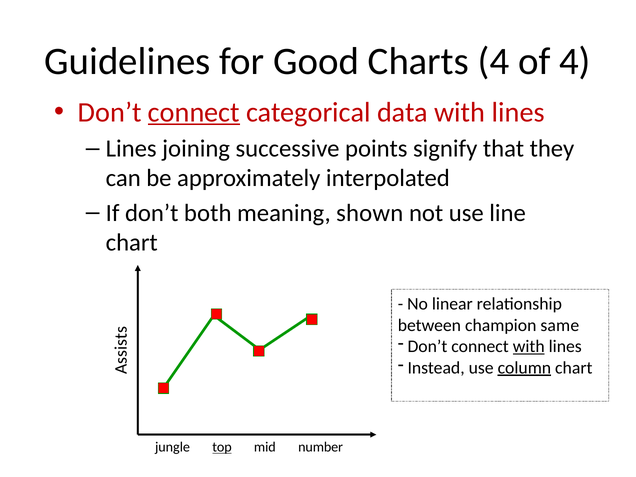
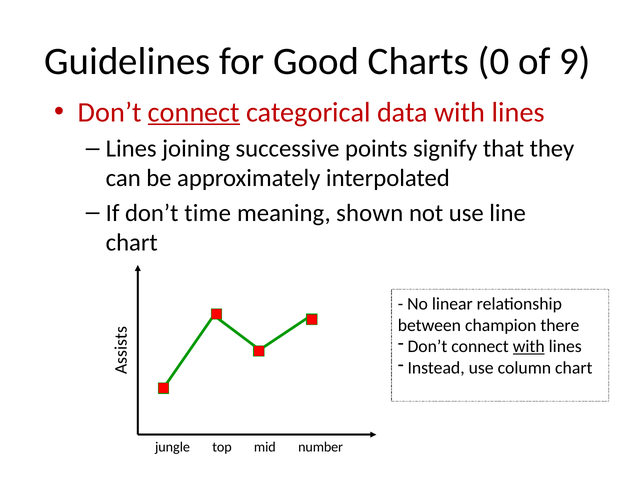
Charts 4: 4 -> 0 (494, 62)
of 4: 4 -> 9 (575, 62)
both: both -> time (208, 213)
same: same -> there (560, 325)
column underline: present -> none (524, 368)
top underline: present -> none (222, 447)
